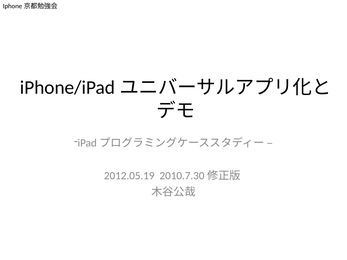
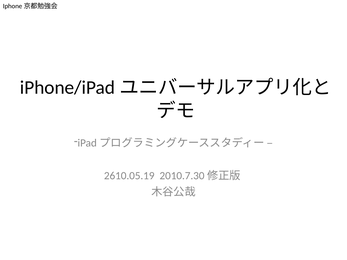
2012.05.19: 2012.05.19 -> 2610.05.19 (129, 176)
